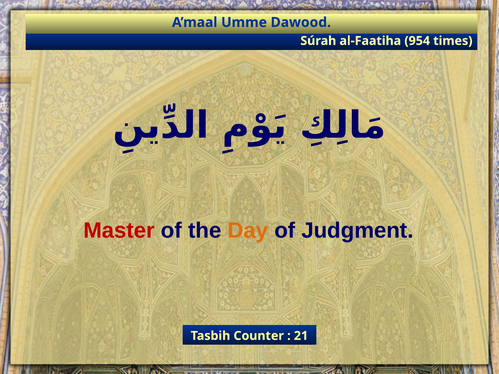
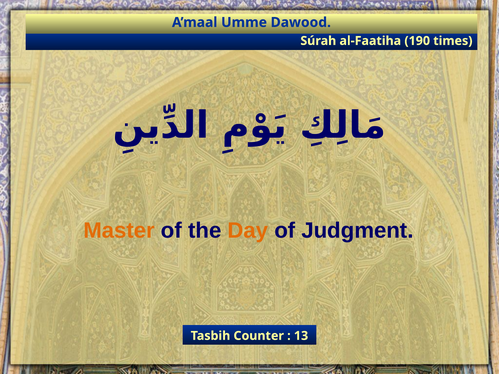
954: 954 -> 190 (417, 41)
Master colour: red -> orange (119, 231)
21: 21 -> 13 (301, 336)
